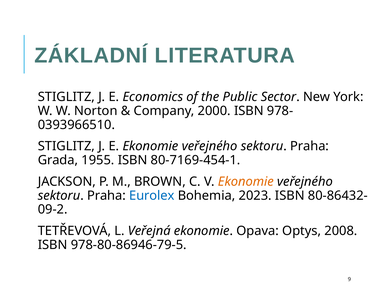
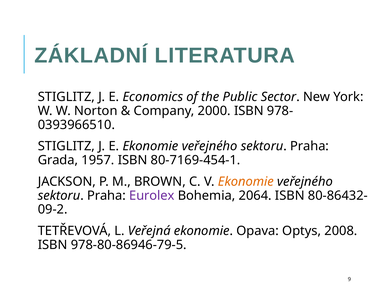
1955: 1955 -> 1957 (98, 160)
Eurolex colour: blue -> purple (152, 196)
2023: 2023 -> 2064 (255, 196)
